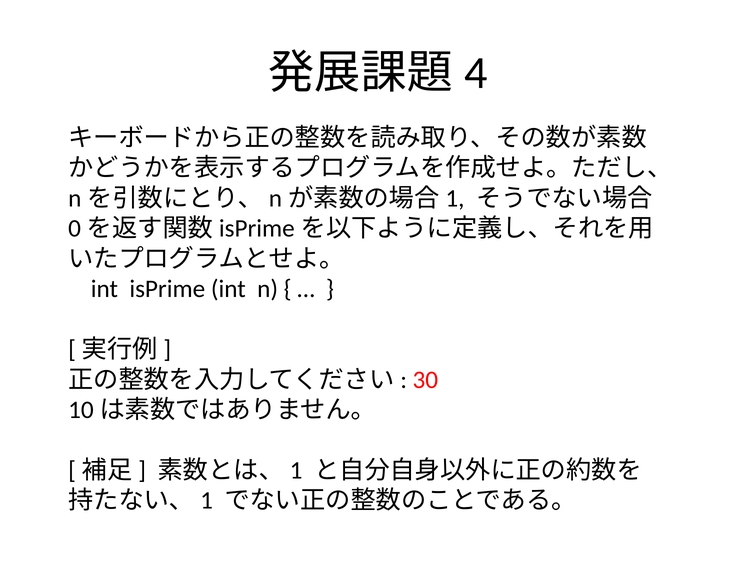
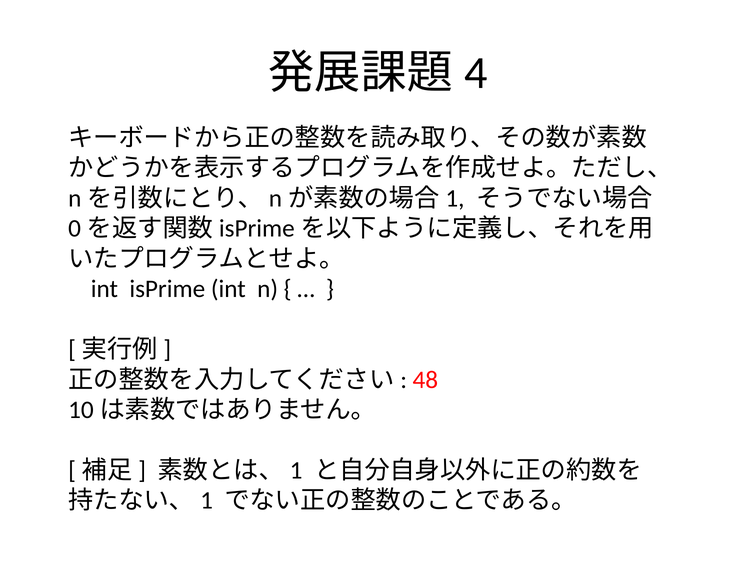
30: 30 -> 48 (425, 380)
